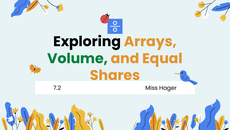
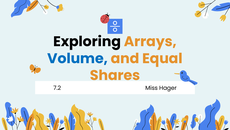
Volume colour: green -> blue (78, 58)
